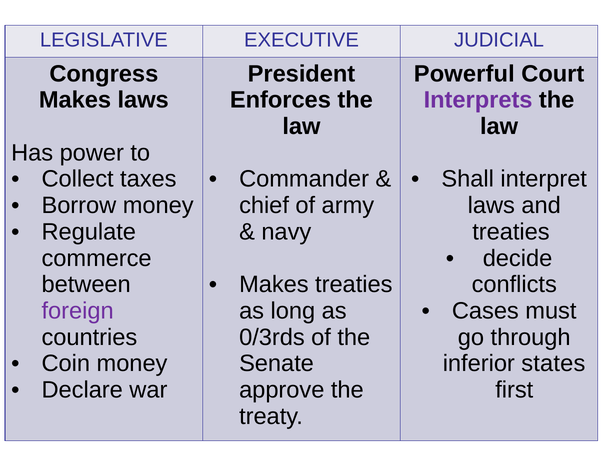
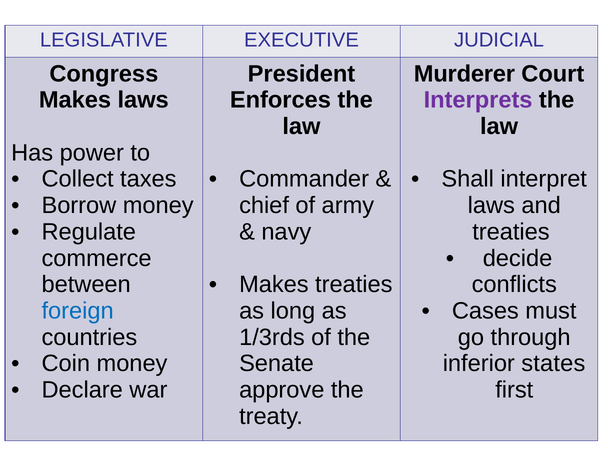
Powerful: Powerful -> Murderer (464, 74)
foreign colour: purple -> blue (78, 311)
0/3rds: 0/3rds -> 1/3rds (272, 337)
